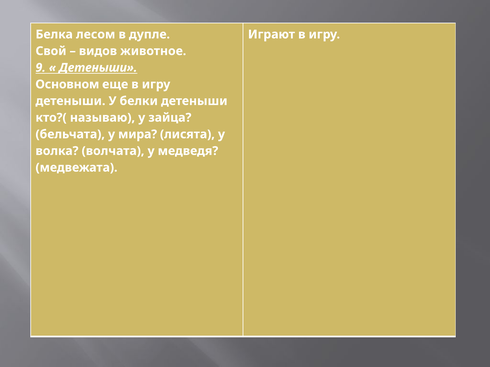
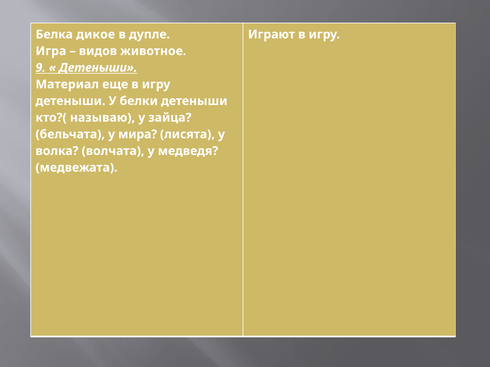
лесом: лесом -> дикое (96, 34)
Свой: Свой -> Игра (51, 51)
Основном: Основном -> Материал (67, 84)
